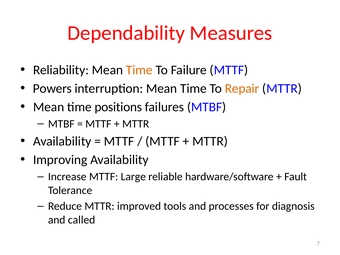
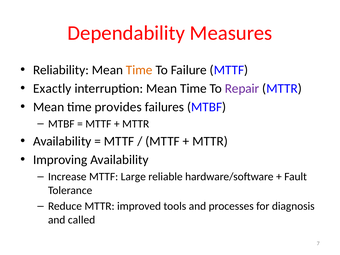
Powers: Powers -> Exactly (52, 89)
Repair colour: orange -> purple (242, 89)
positions: positions -> provides (118, 107)
